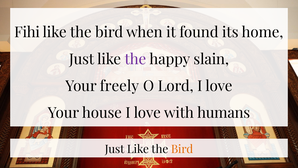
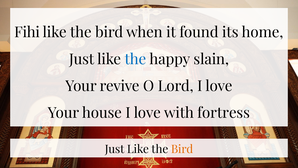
the colour: purple -> blue (135, 59)
freely: freely -> revive (120, 86)
humans: humans -> fortress (224, 113)
